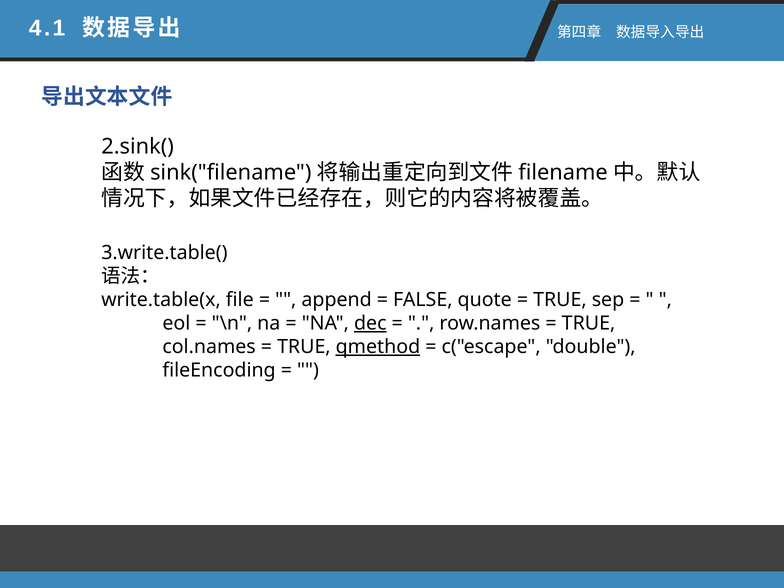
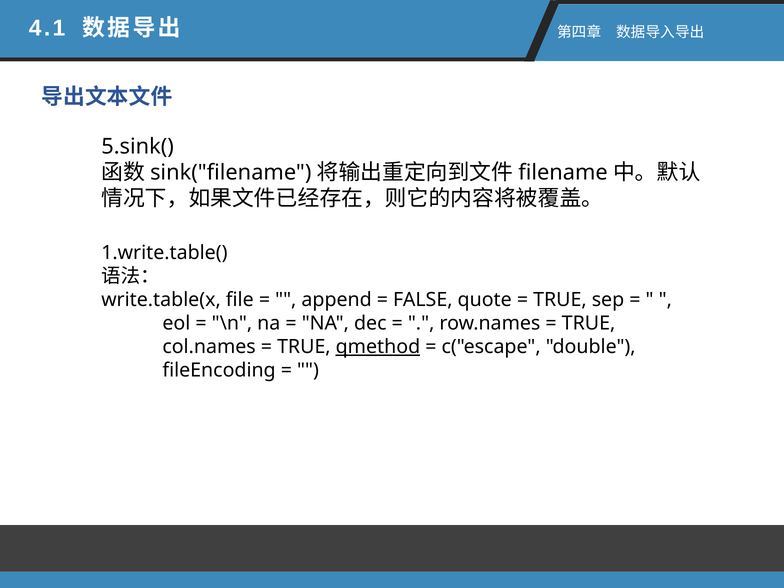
2.sink(: 2.sink( -> 5.sink( (138, 146)
3.write.table(: 3.write.table( -> 1.write.table( (164, 253)
dec underline: present -> none (370, 323)
